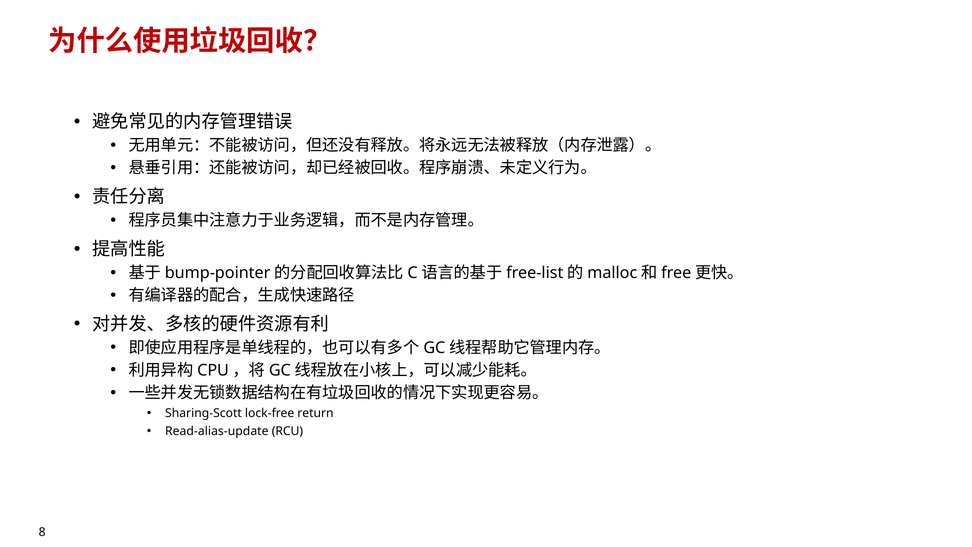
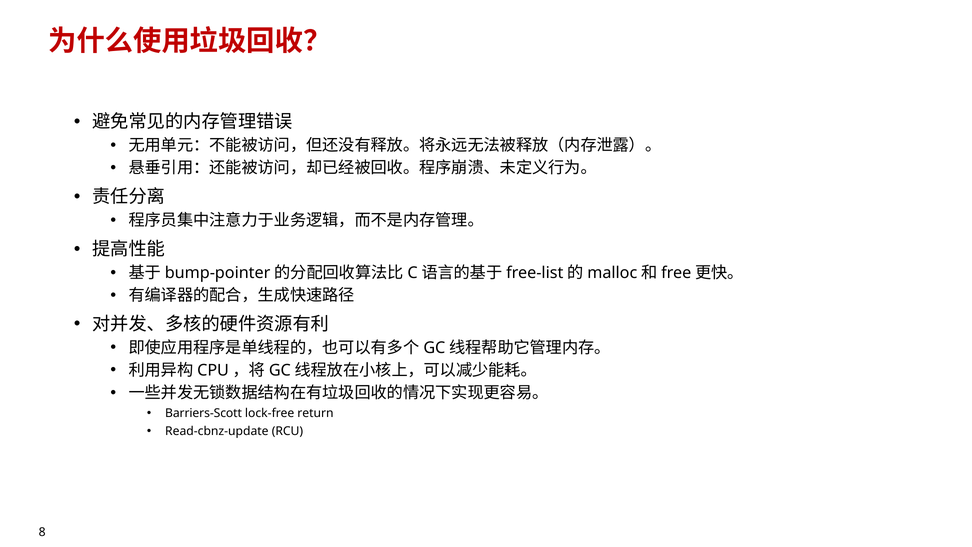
Sharing-Scott: Sharing-Scott -> Barriers-Scott (204, 413)
Read-alias-update: Read-alias-update -> Read-cbnz-update (217, 431)
